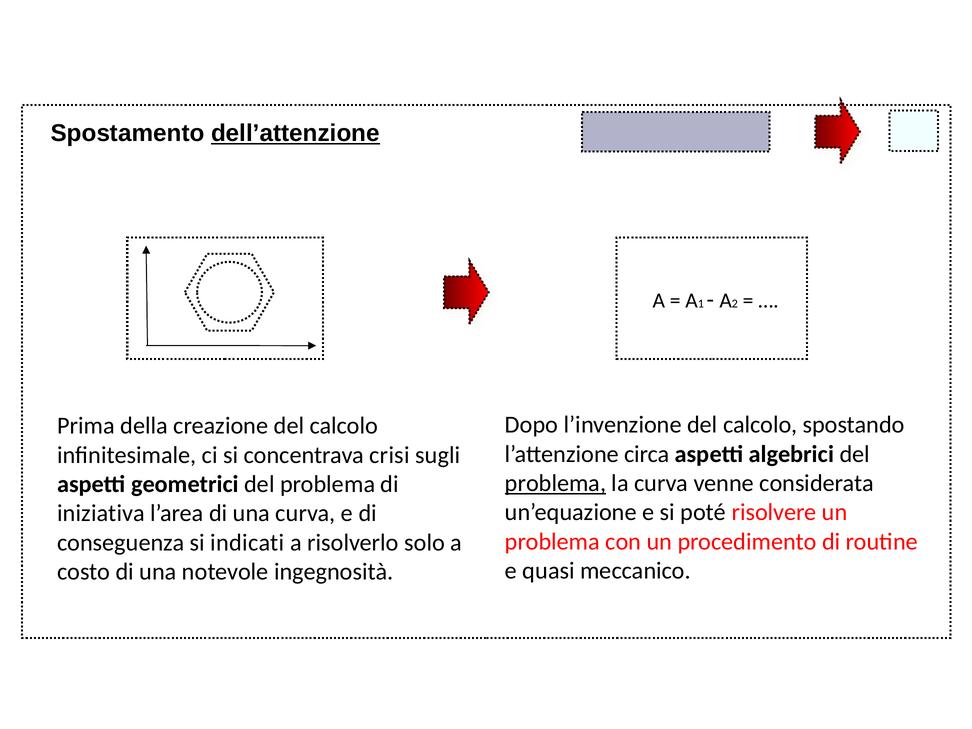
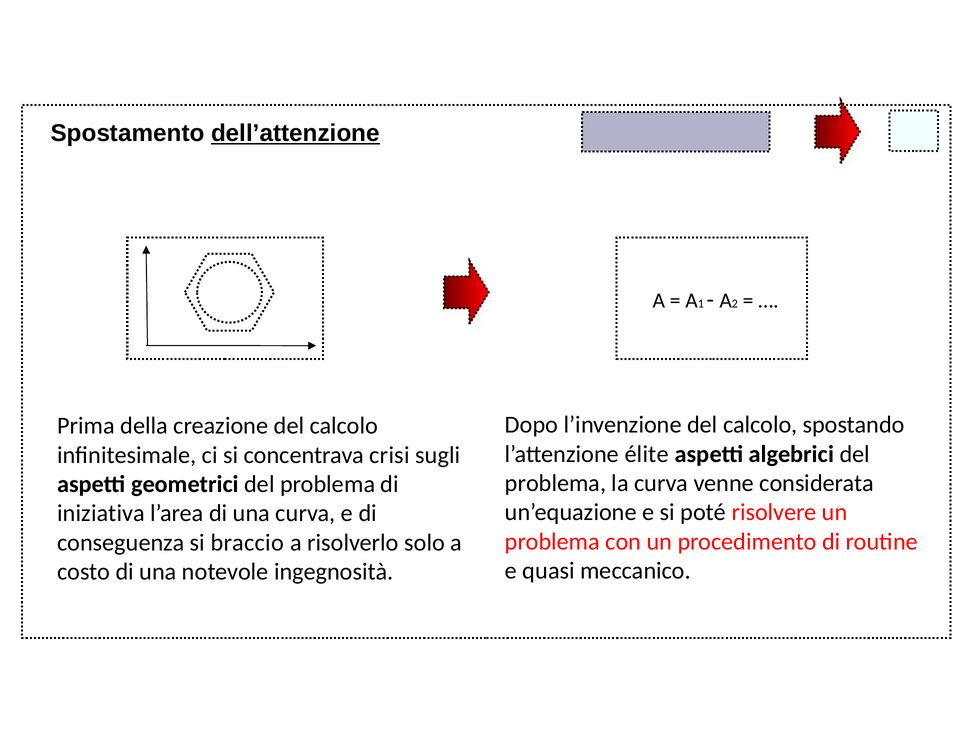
circa: circa -> élite (647, 454)
problema underline: present -> none (556, 483)
indicati: indicati -> braccio (247, 543)
